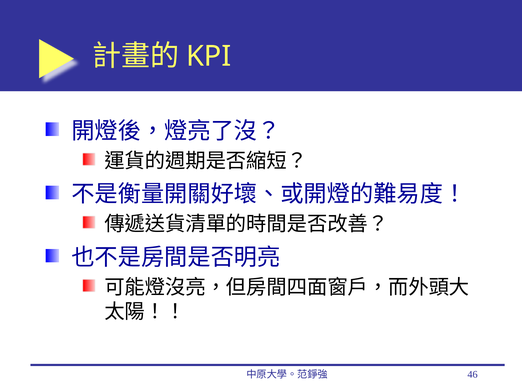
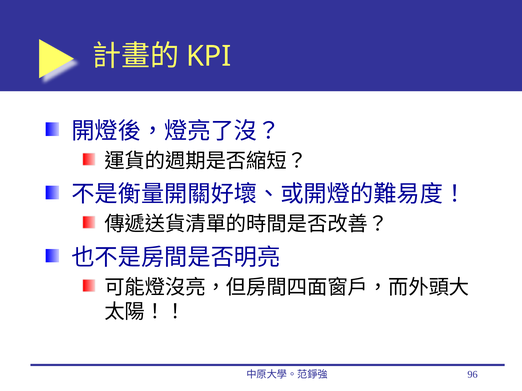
46: 46 -> 96 (473, 375)
